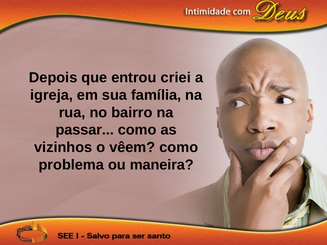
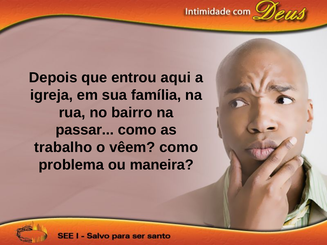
criei: criei -> aqui (176, 78)
vizinhos: vizinhos -> trabalho (63, 148)
